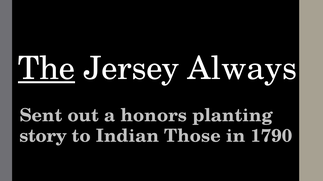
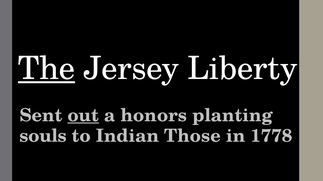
Always: Always -> Liberty (242, 69)
out underline: none -> present (83, 116)
story: story -> souls (43, 136)
1790: 1790 -> 1778 (271, 136)
